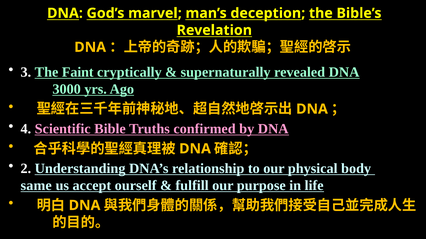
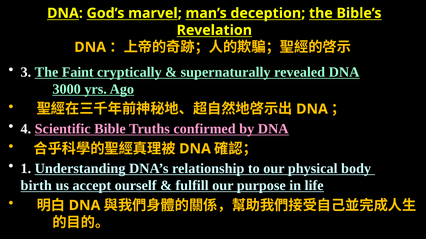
2: 2 -> 1 (26, 169)
same: same -> birth (36, 186)
